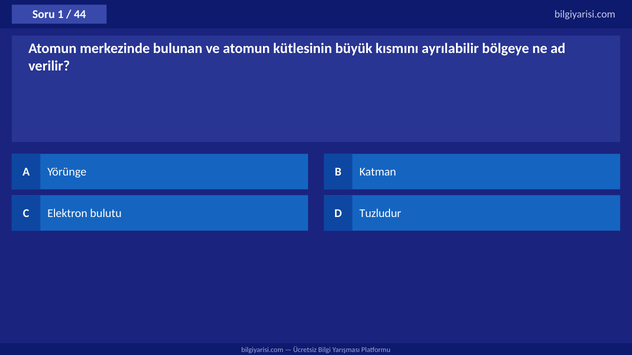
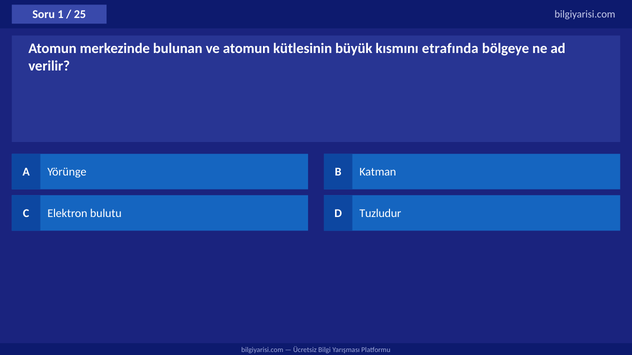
44: 44 -> 25 (80, 14)
ayrılabilir: ayrılabilir -> etrafında (450, 49)
